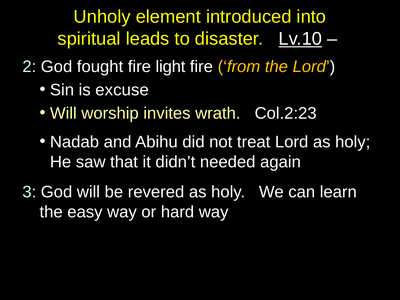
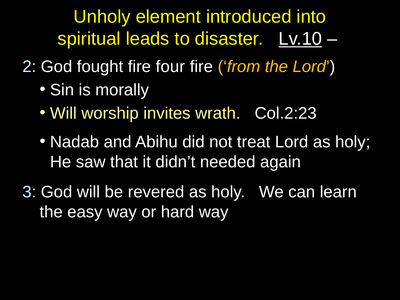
light: light -> four (170, 67)
excuse: excuse -> morally (122, 90)
